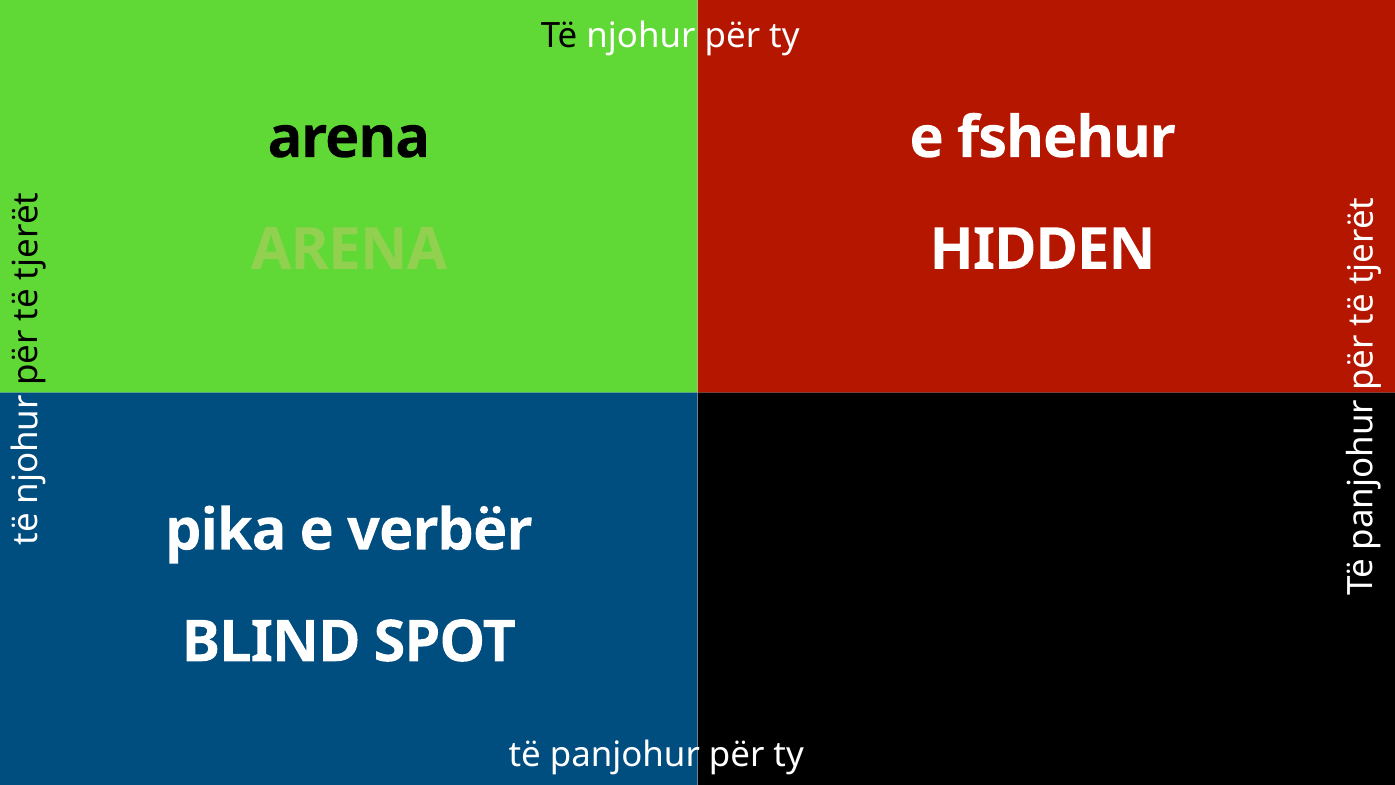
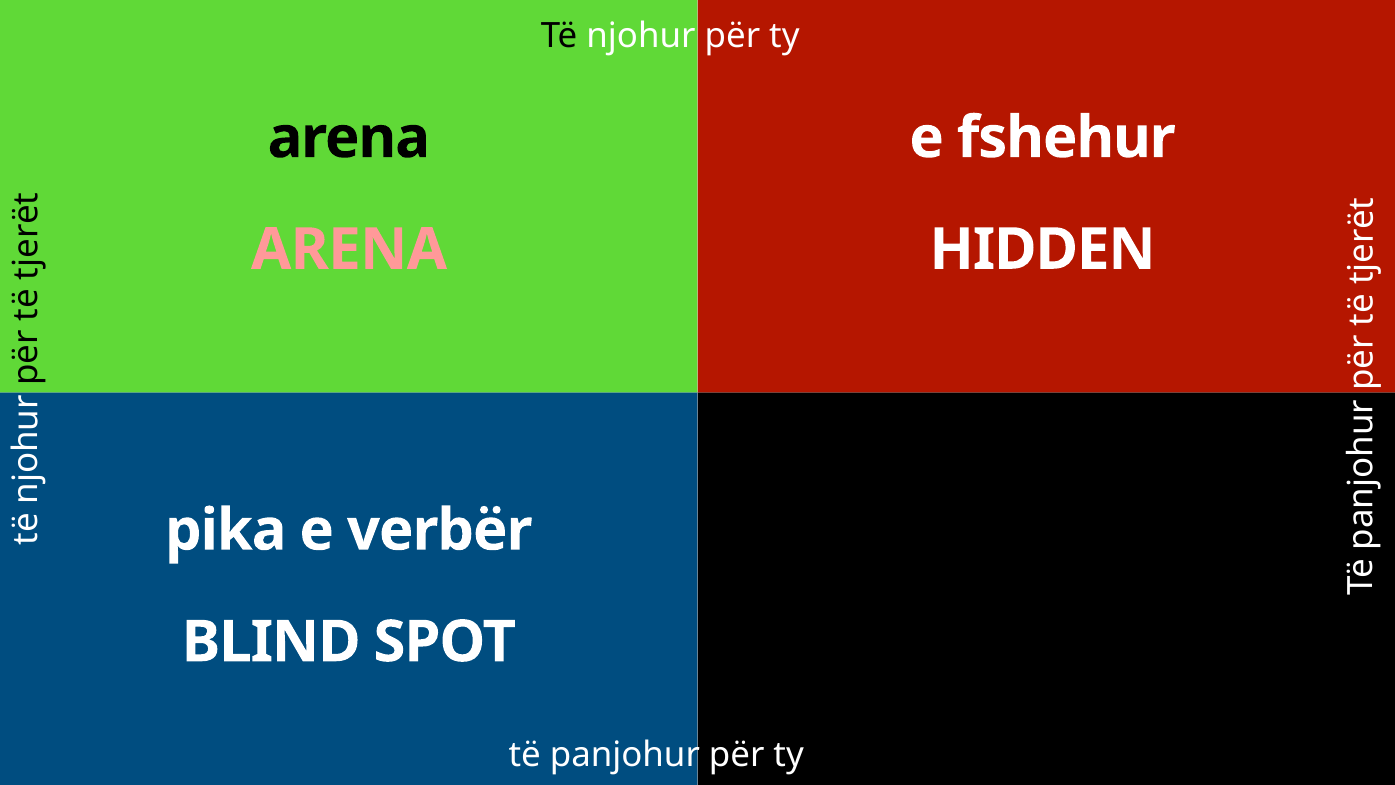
ARENA colour: light green -> pink (349, 249)
